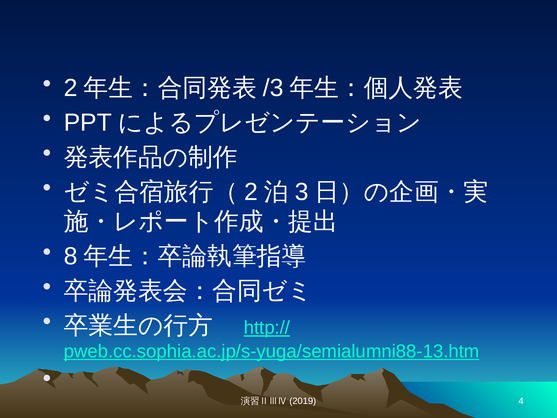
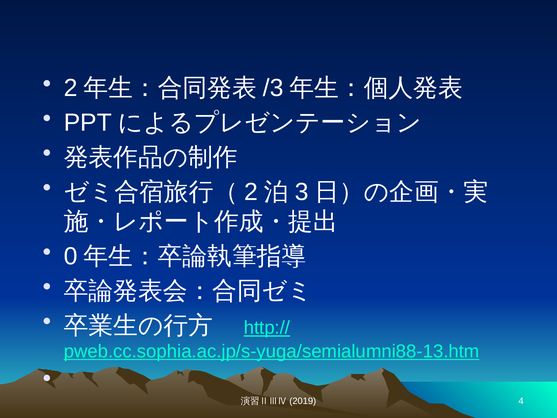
8: 8 -> 0 (71, 256)
